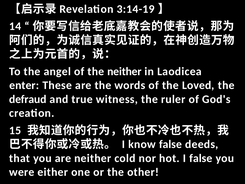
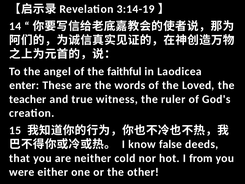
the neither: neither -> faithful (124, 71)
defraud: defraud -> teacher (28, 99)
I false: false -> from (201, 158)
